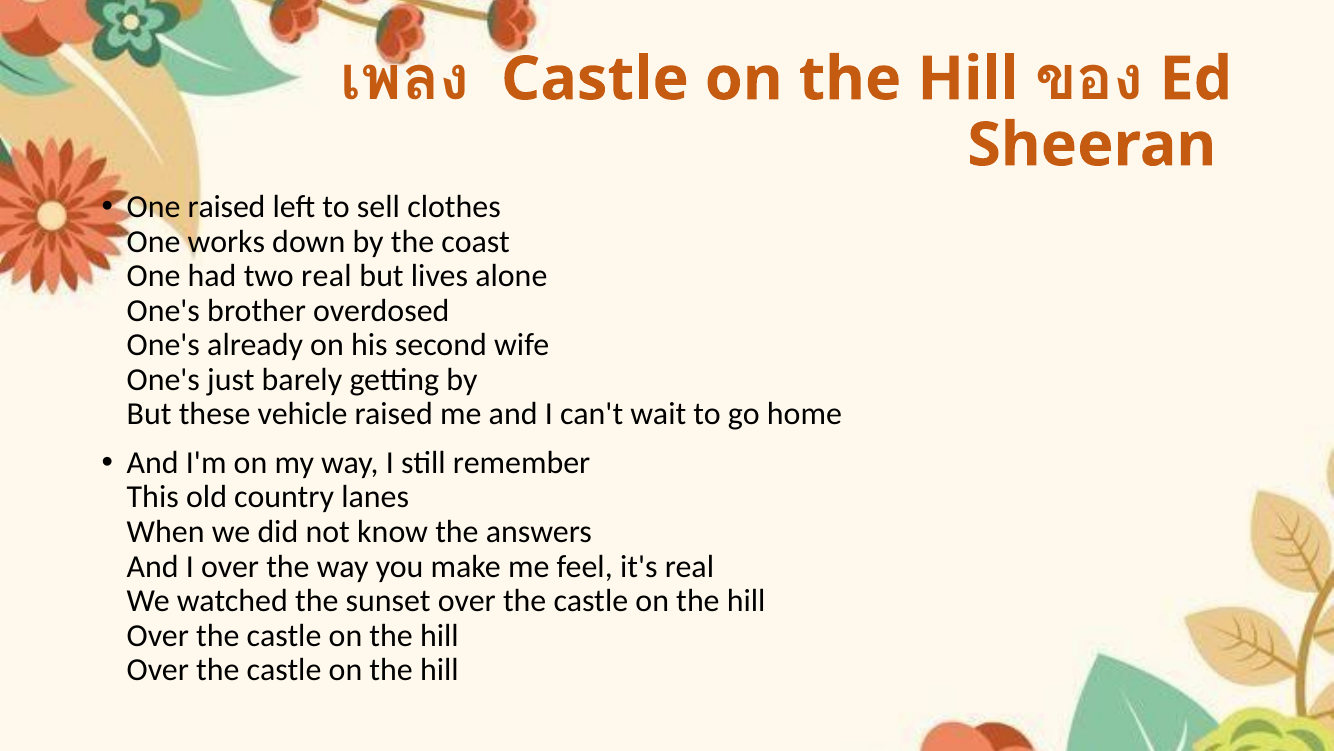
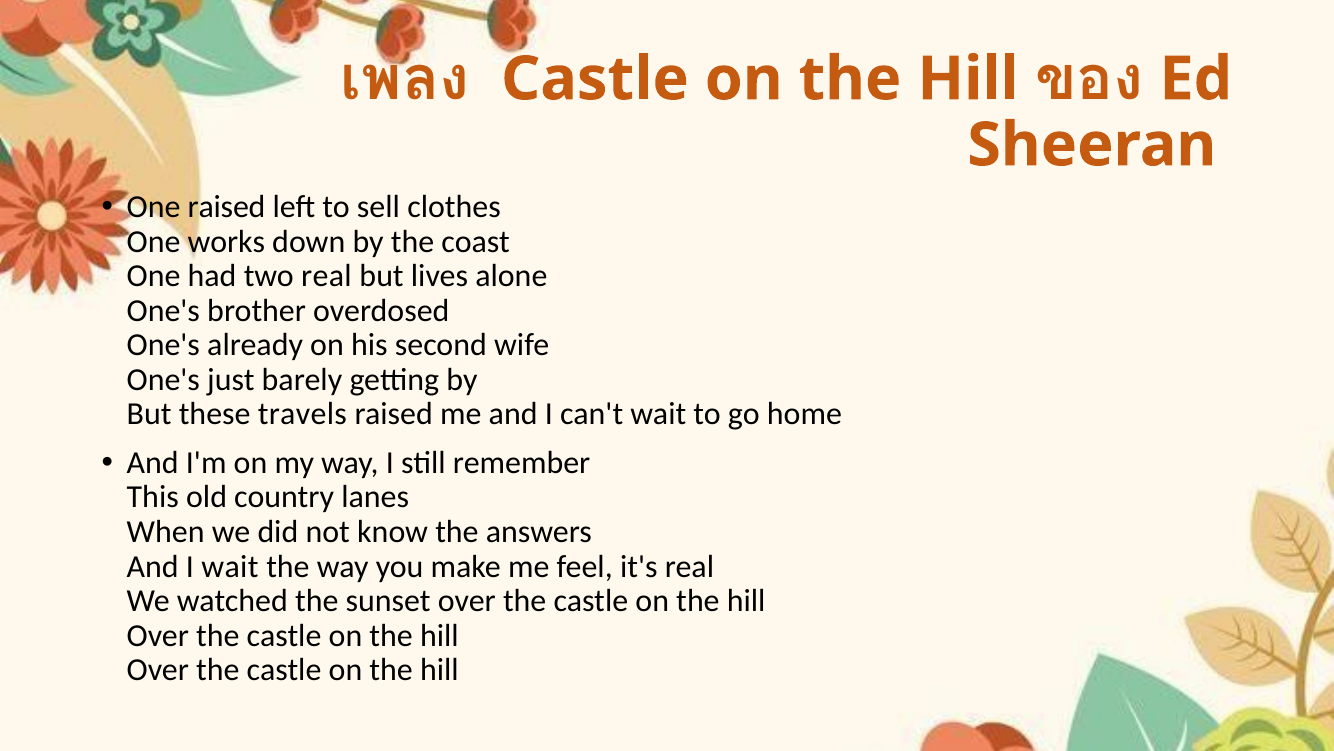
vehicle: vehicle -> travels (302, 414)
I over: over -> wait (230, 566)
